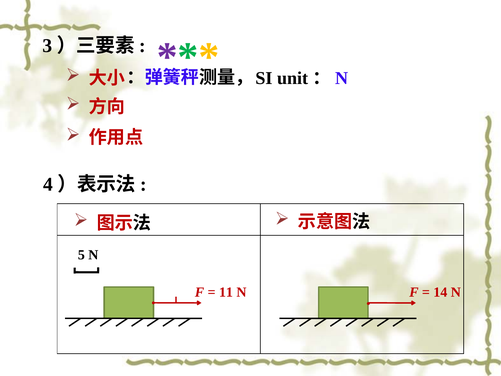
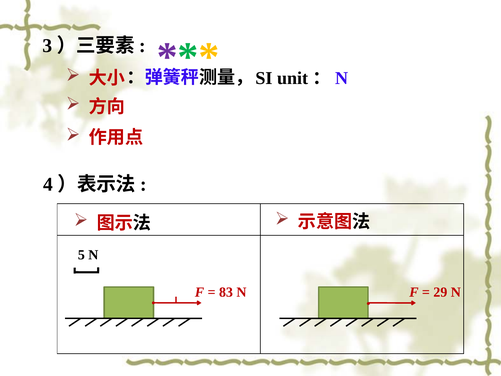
11: 11 -> 83 (226, 292)
14: 14 -> 29 (440, 292)
